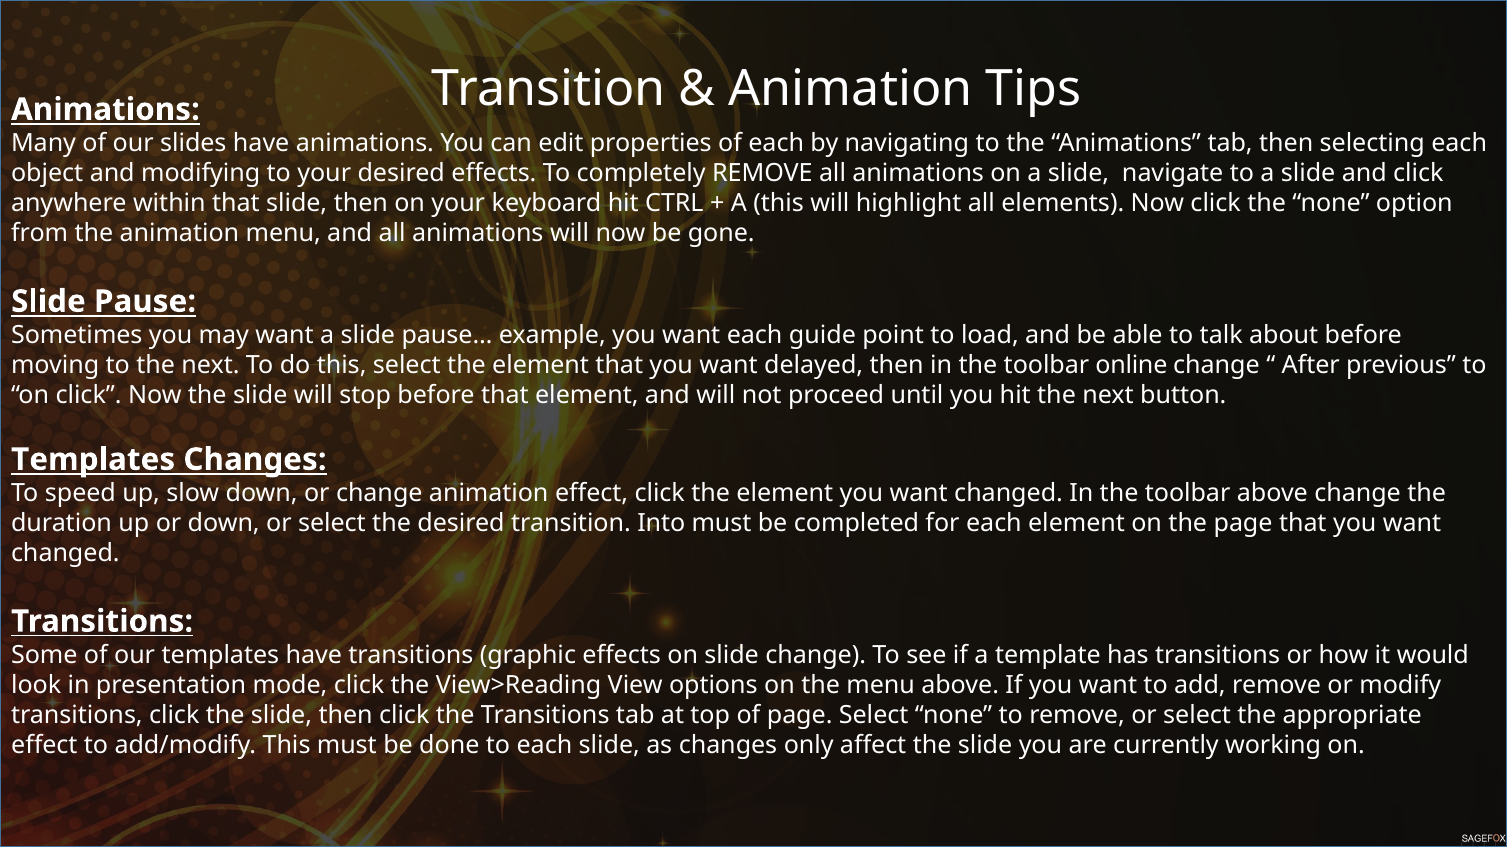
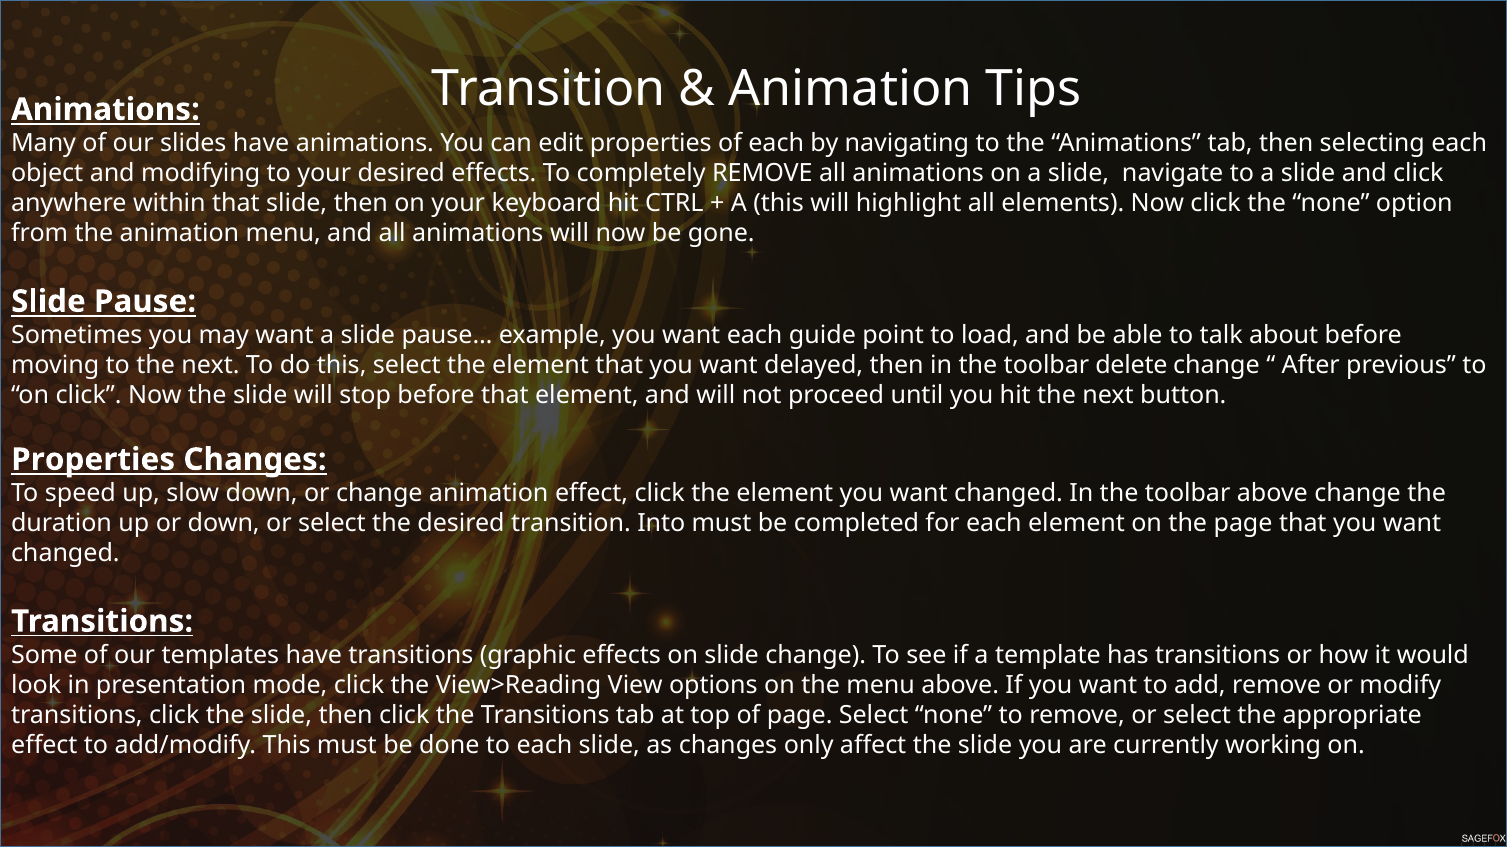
online: online -> delete (1131, 365)
Templates: Templates -> Properties (93, 460)
